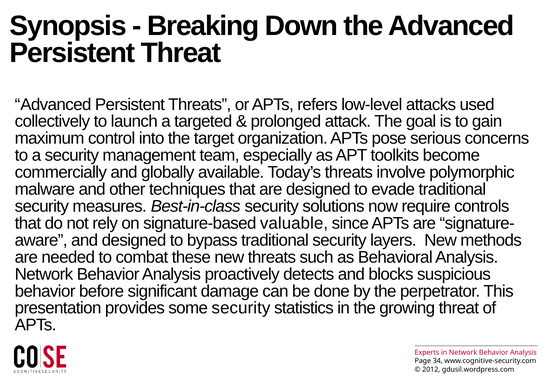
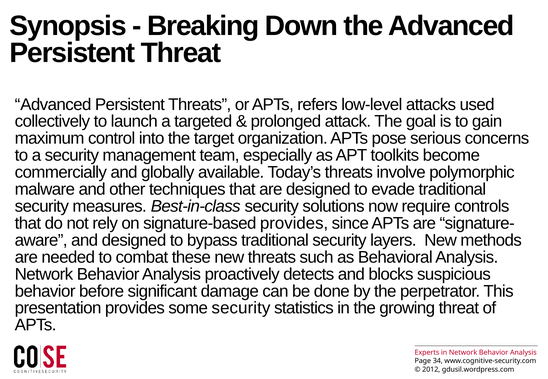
signature-based valuable: valuable -> provides (294, 223)
